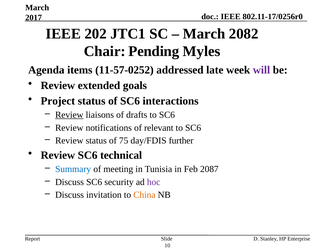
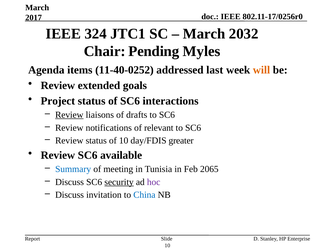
202: 202 -> 324 (96, 34)
2082: 2082 -> 2032 (244, 34)
11-57-0252: 11-57-0252 -> 11-40-0252 (124, 70)
late: late -> last (215, 70)
will colour: purple -> orange (261, 70)
of 75: 75 -> 10 (124, 141)
further: further -> greater (181, 141)
technical: technical -> available (121, 155)
2087: 2087 -> 2065 (209, 169)
security underline: none -> present (119, 182)
China colour: orange -> blue (144, 195)
